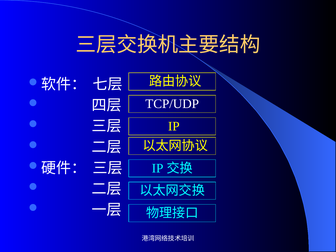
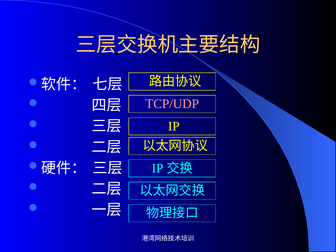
TCP/UDP colour: white -> pink (172, 104)
